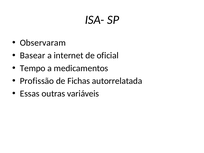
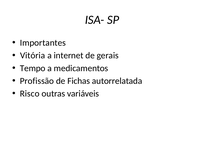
Observaram: Observaram -> Importantes (43, 43)
Basear: Basear -> Vitória (33, 55)
oficial: oficial -> gerais (108, 55)
Essas: Essas -> Risco (30, 94)
